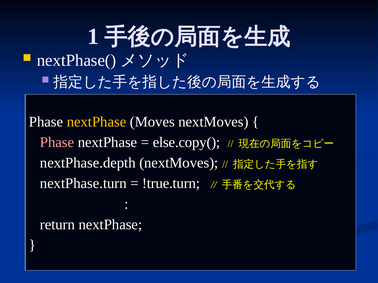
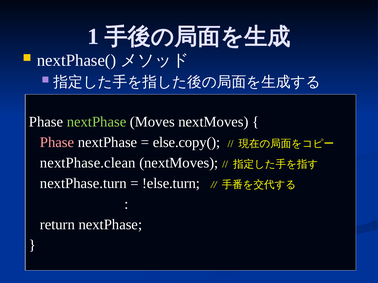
nextPhase colour: yellow -> light green (97, 122)
nextPhase.depth: nextPhase.depth -> nextPhase.clean (88, 163)
!true.turn: !true.turn -> !else.turn (171, 184)
